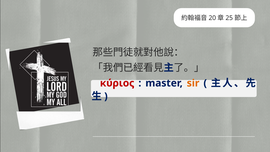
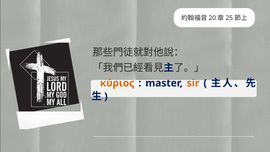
κύριος colour: red -> orange (117, 83)
